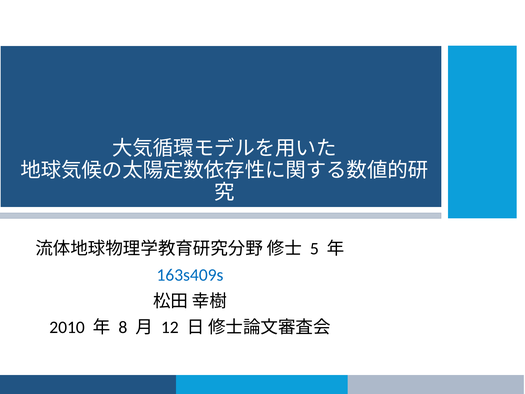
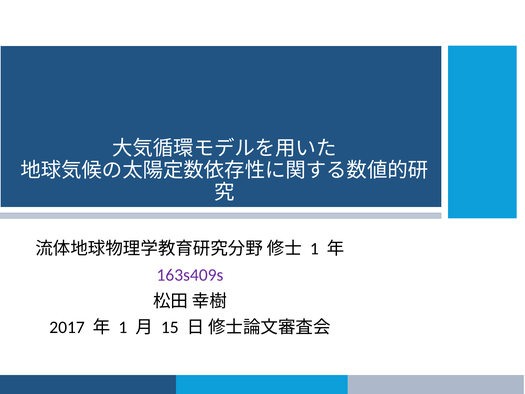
5: 5 -> 1 (314, 249)
163s409s colour: blue -> purple (190, 275)
2010: 2010 -> 2017 (67, 327)
8: 8 -> 1 (123, 327)
12: 12 -> 15 (170, 327)
